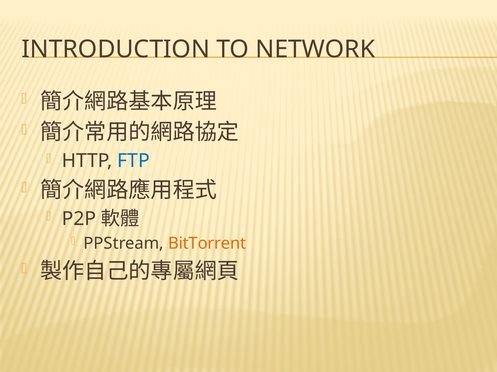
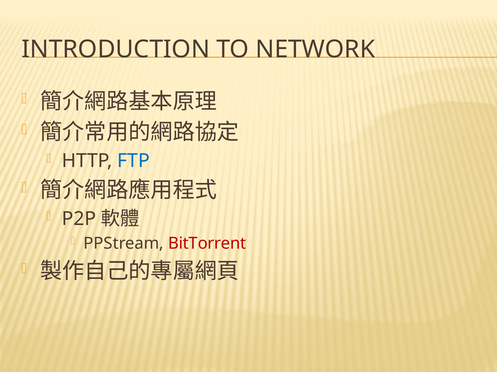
BitTorrent colour: orange -> red (207, 244)
